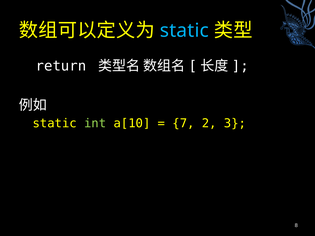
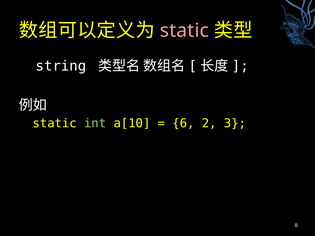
static colour: light blue -> pink (184, 30)
return: return -> string (61, 66)
7: 7 -> 6 (183, 123)
